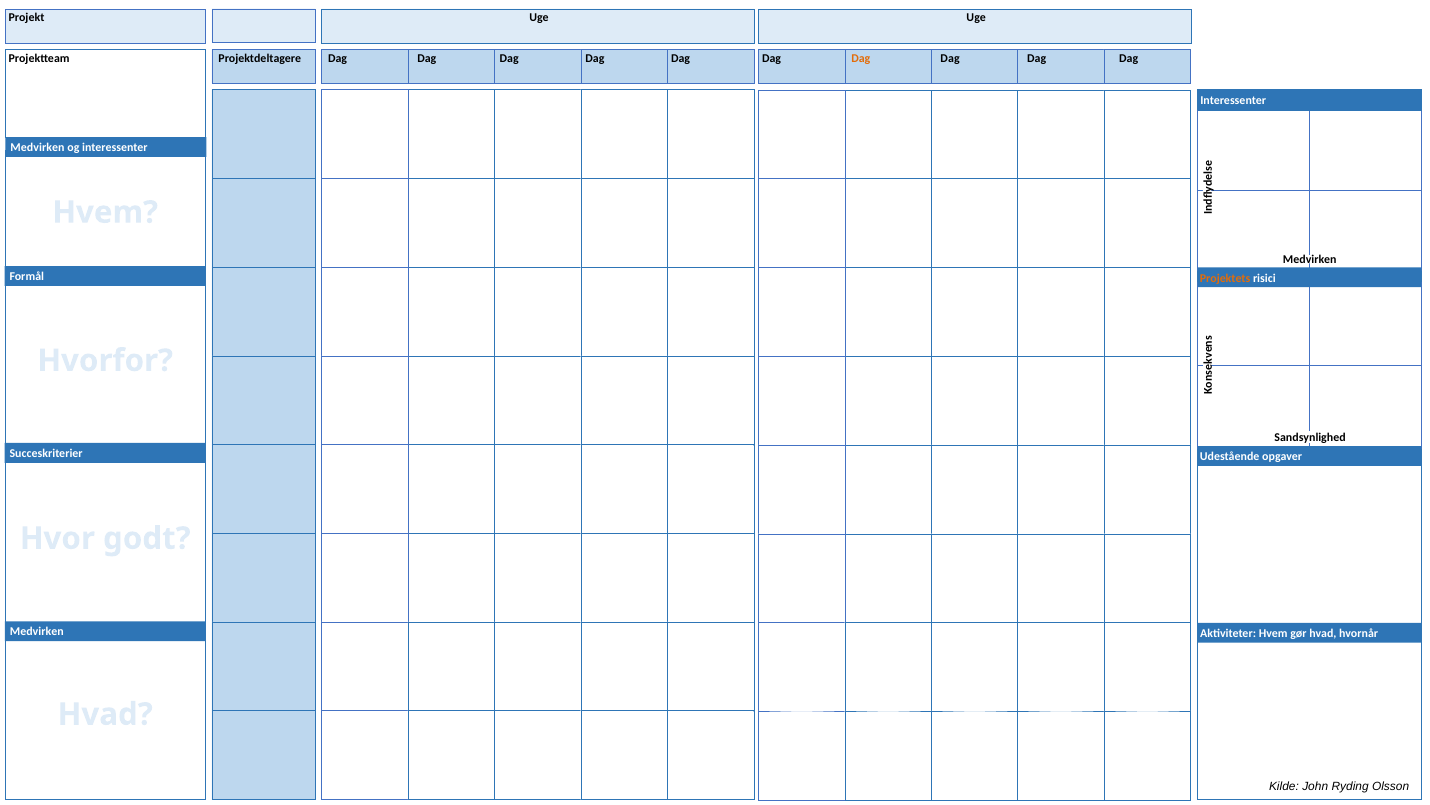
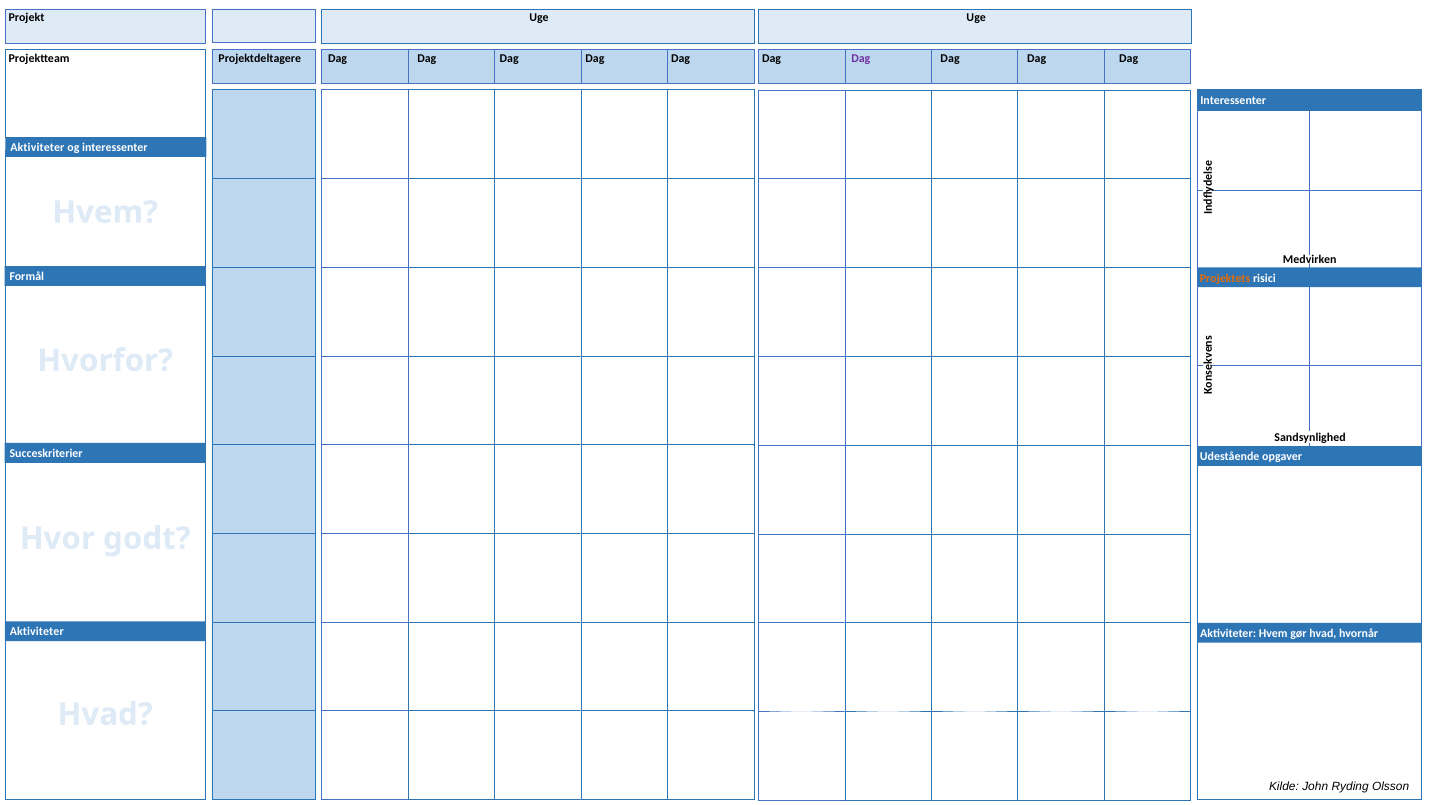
Dag colour: orange -> purple (861, 59)
Medvirken: Medvirken -> Aktiviteter (37, 148)
Medvirken: Medvirken -> Aktiviteter (37, 631)
